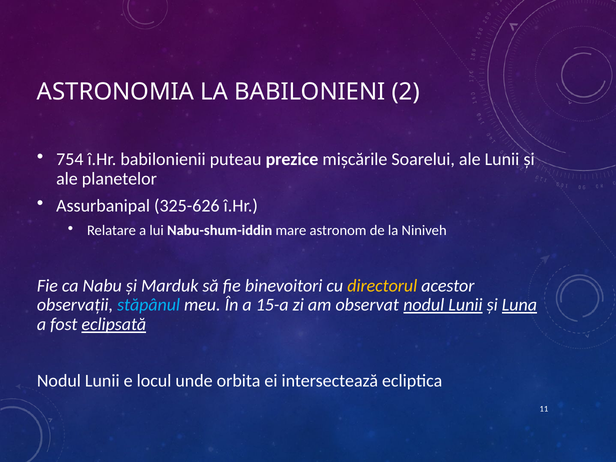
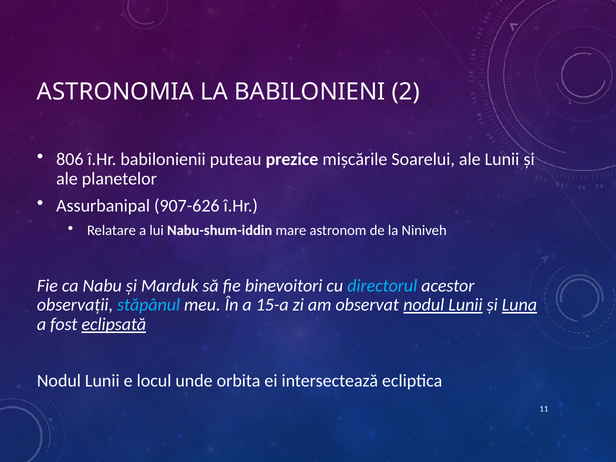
754: 754 -> 806 (70, 159)
325-626: 325-626 -> 907-626 (187, 206)
directorul colour: yellow -> light blue (382, 286)
